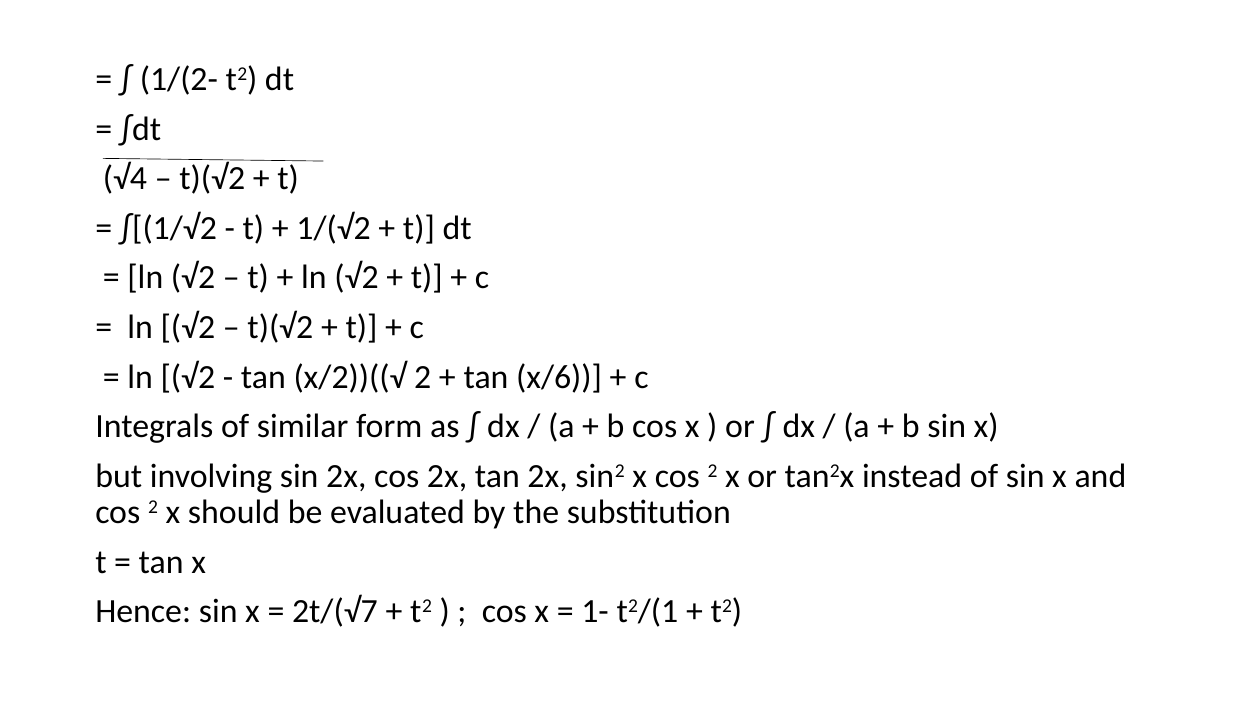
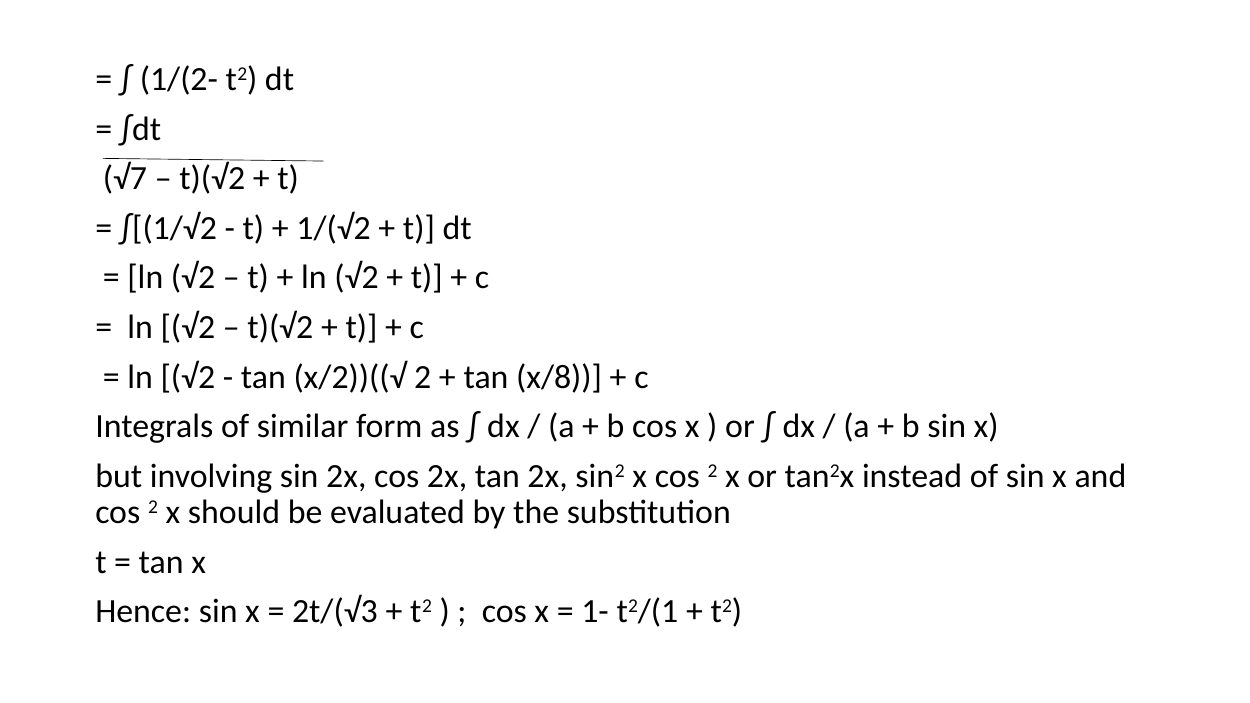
√4: √4 -> √7 (125, 179)
x/6: x/6 -> x/8 (559, 377)
2t/(√7: 2t/(√7 -> 2t/(√3 (335, 612)
